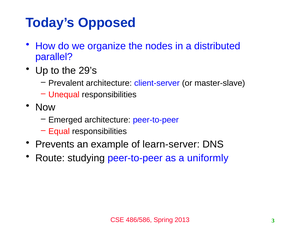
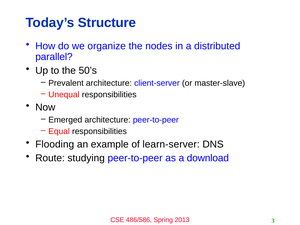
Opposed: Opposed -> Structure (107, 23)
29’s: 29’s -> 50’s (88, 71)
Prevents: Prevents -> Flooding (55, 144)
uniformly: uniformly -> download (208, 158)
